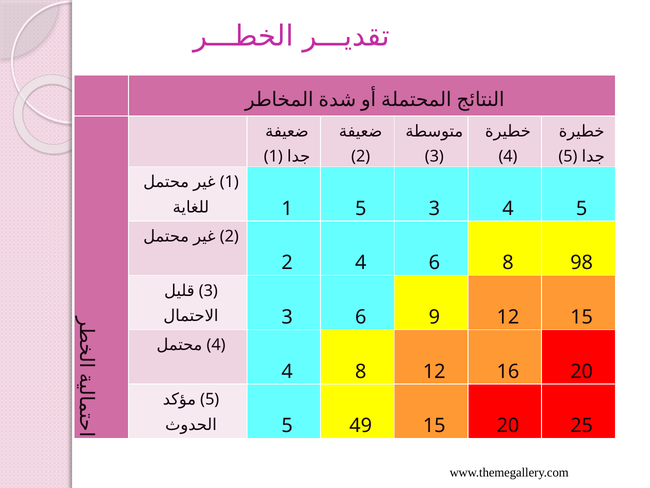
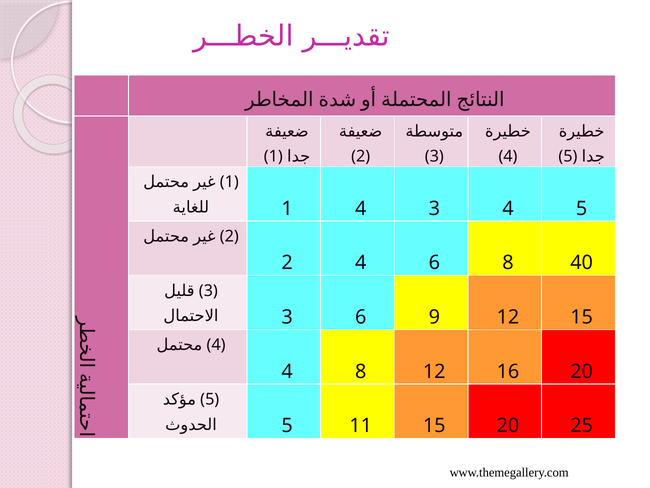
1 5: 5 -> 4 (361, 208)
98: 98 -> 40 (582, 263)
49: 49 -> 11 (361, 425)
